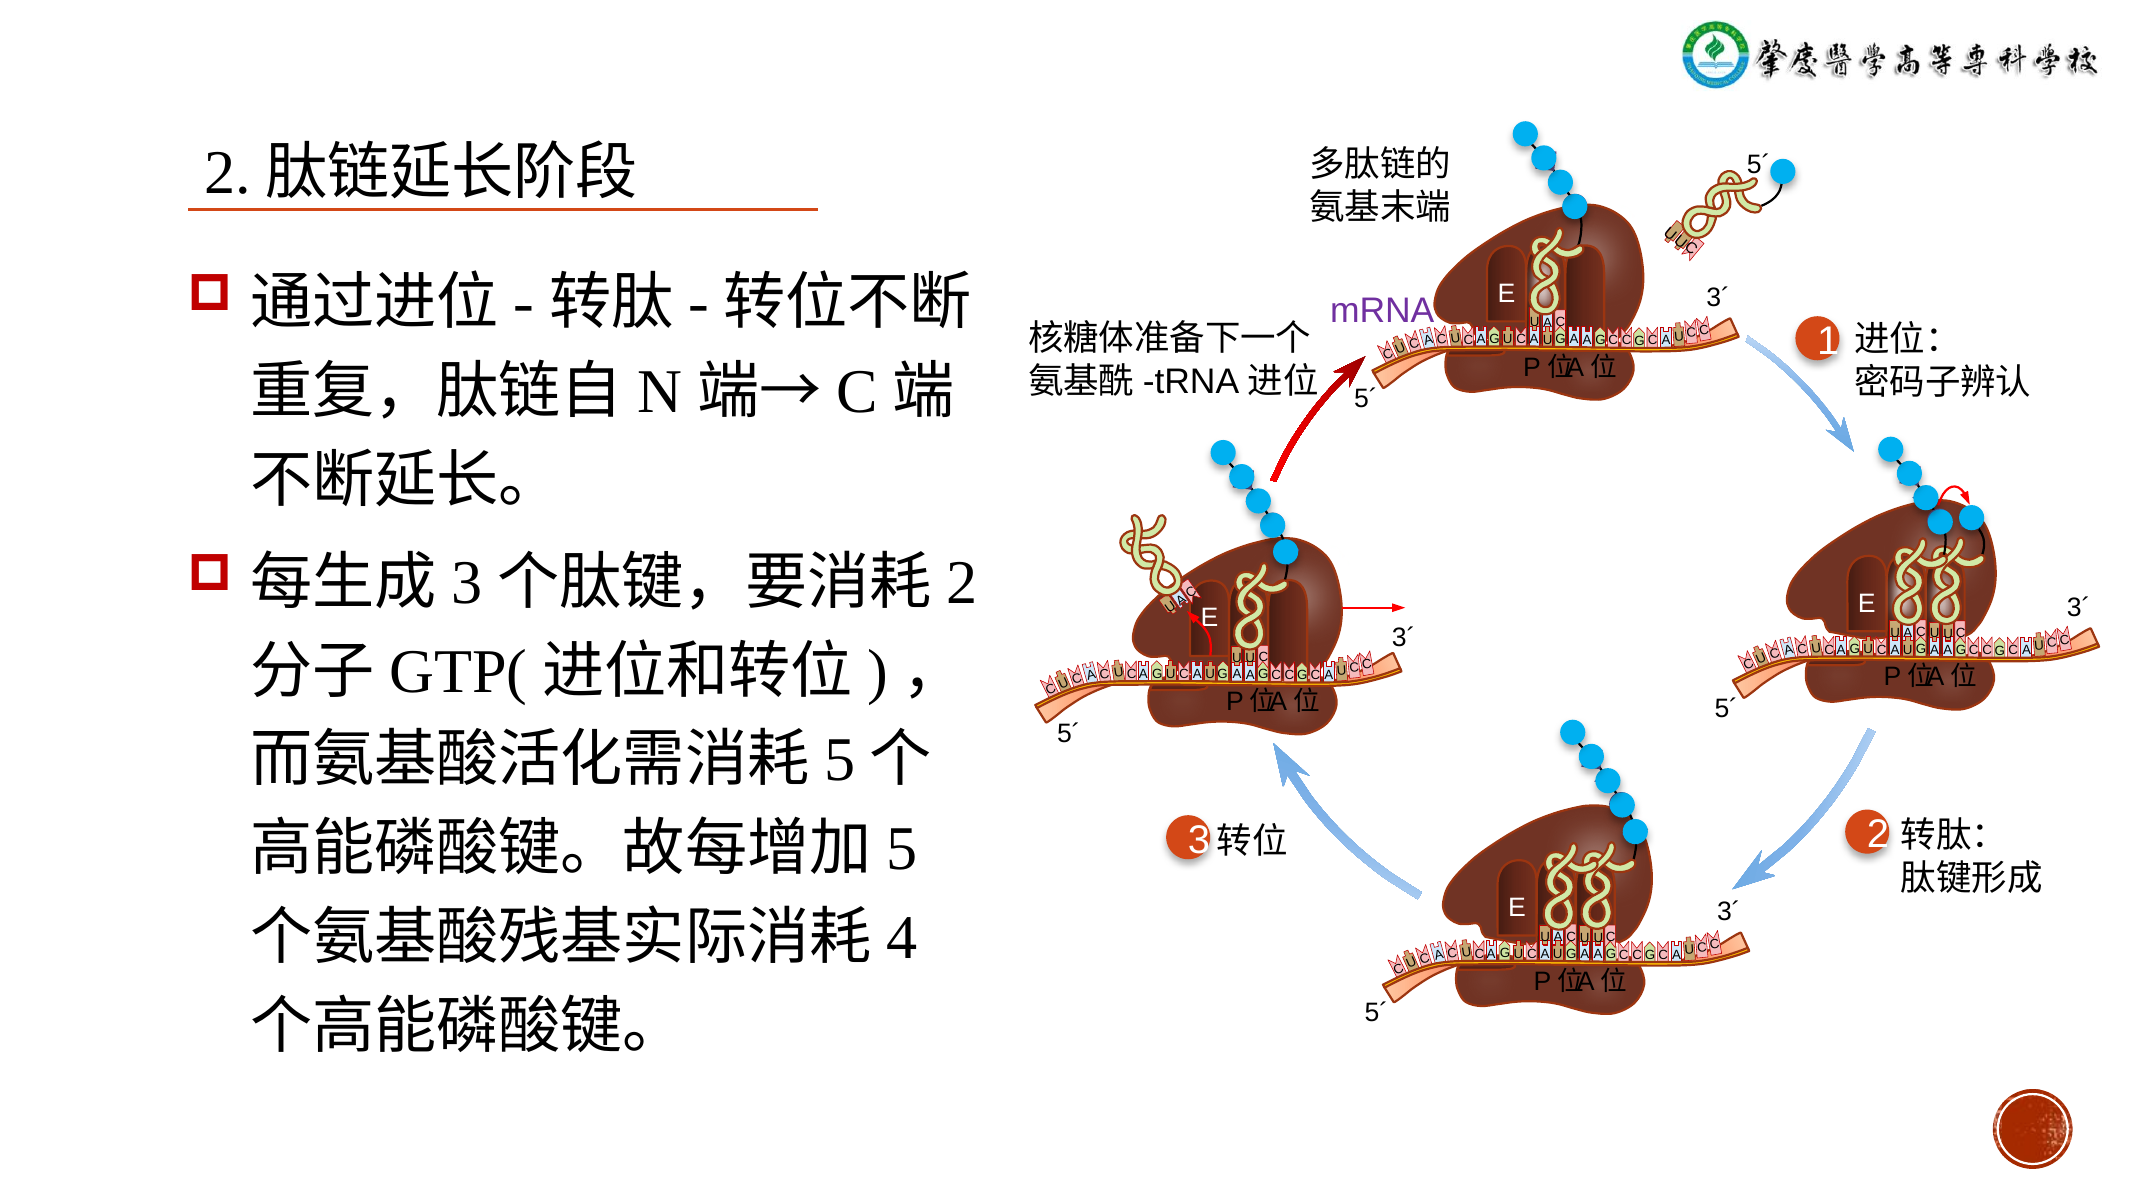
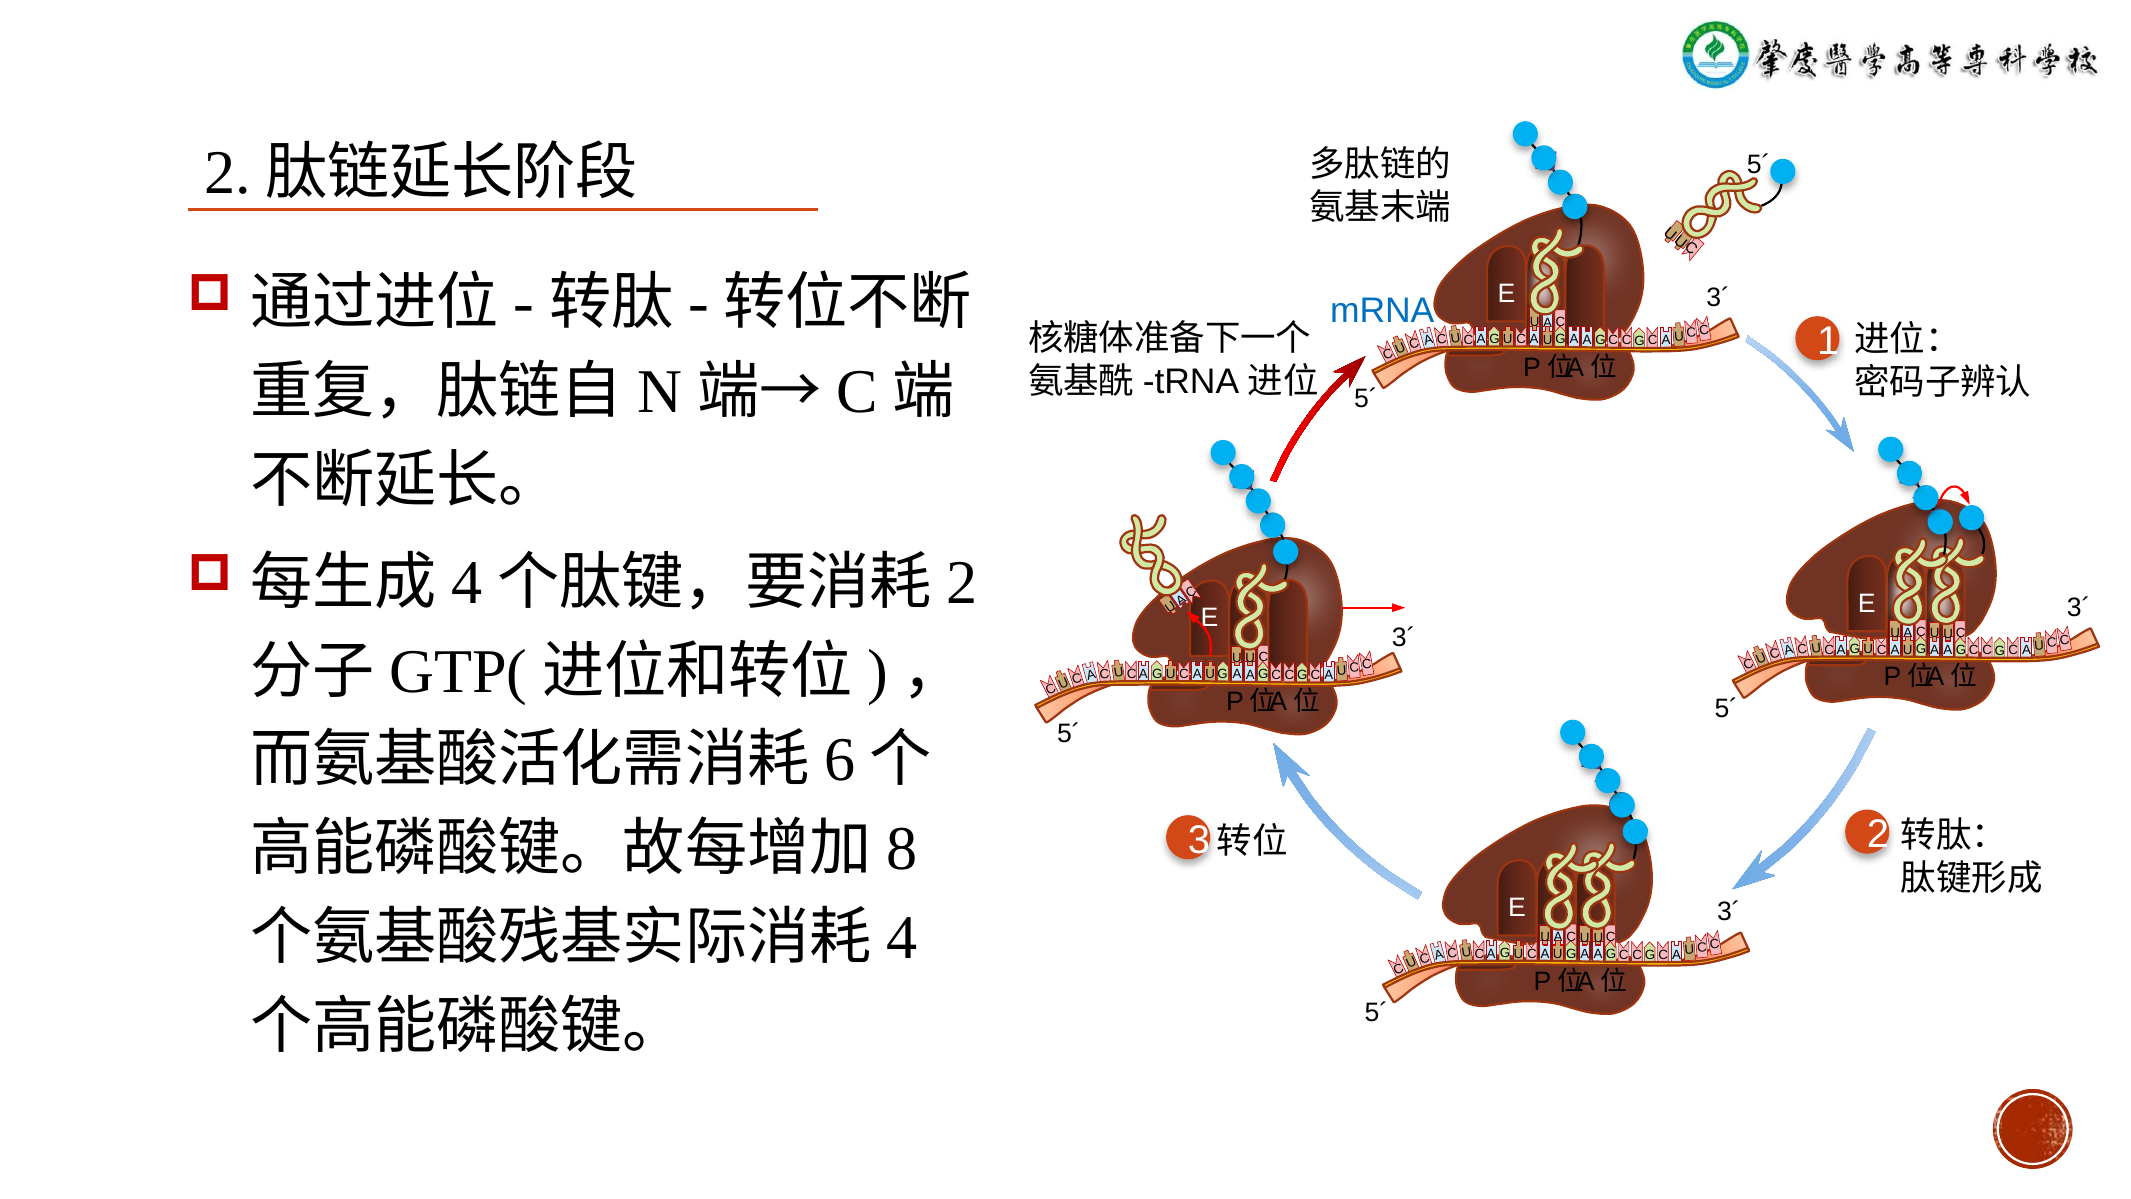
mRNA colour: purple -> blue (1382, 310)
3: 3 -> 4 (467, 583)
5: 5 -> 6 (840, 760)
5: 5 -> 8 (902, 849)
